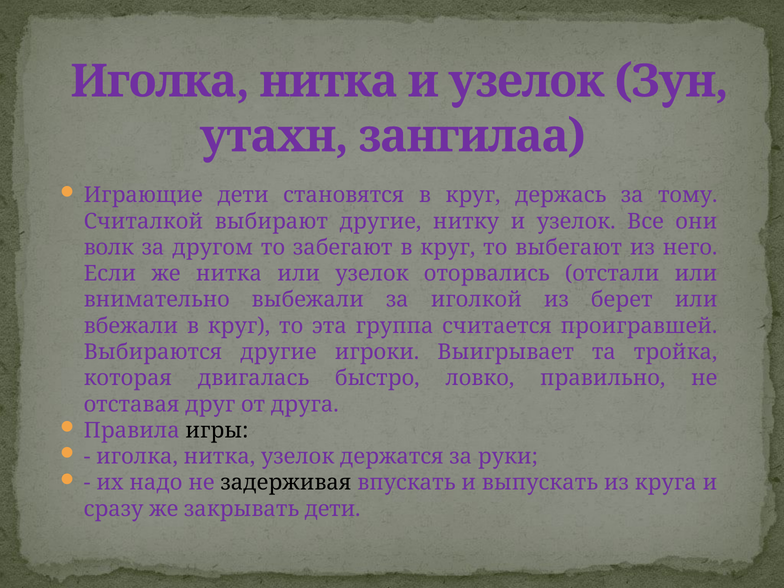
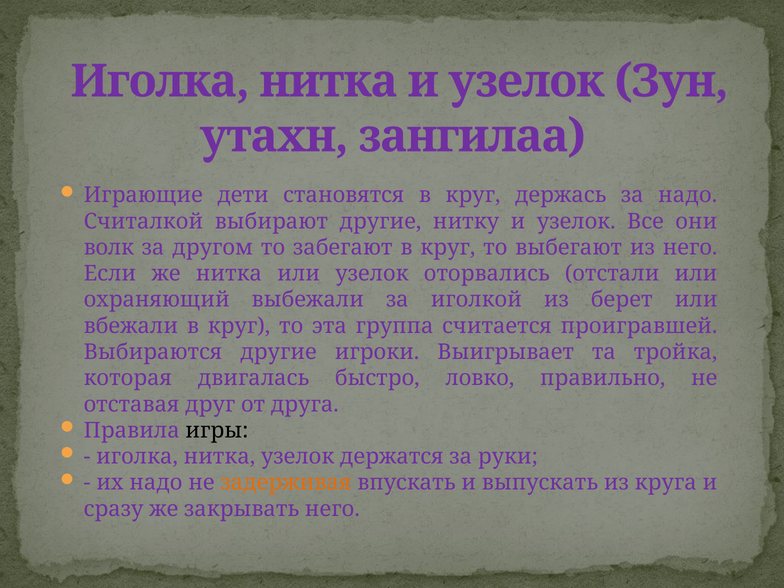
за тому: тому -> надо (688, 195)
внимательно: внимательно -> охраняющий (157, 300)
задерживая colour: black -> orange (286, 483)
закрывать дети: дети -> него (332, 509)
